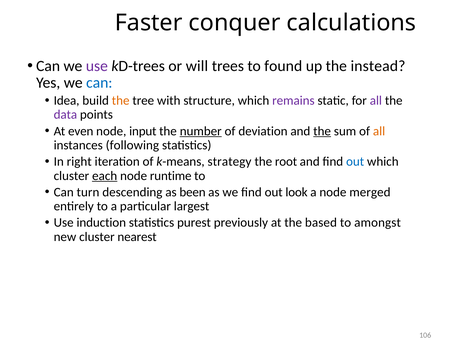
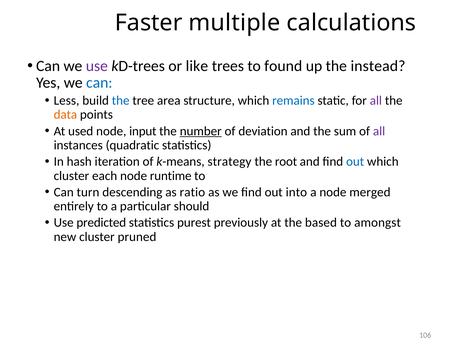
conquer: conquer -> multiple (234, 23)
will: will -> like (197, 66)
Idea: Idea -> Less (67, 101)
the colour: orange -> blue (121, 101)
with: with -> area (169, 101)
remains colour: purple -> blue (293, 101)
data colour: purple -> orange (65, 115)
even: even -> used (81, 131)
the underline: present -> none (322, 131)
all colour: orange -> purple (379, 131)
following: following -> quadratic (132, 145)
right: right -> hash (79, 162)
each underline: present -> none (105, 176)
been: been -> ratio (192, 192)
look: look -> into (296, 192)
largest: largest -> should (192, 206)
induction: induction -> predicted (101, 223)
nearest: nearest -> pruned (137, 237)
